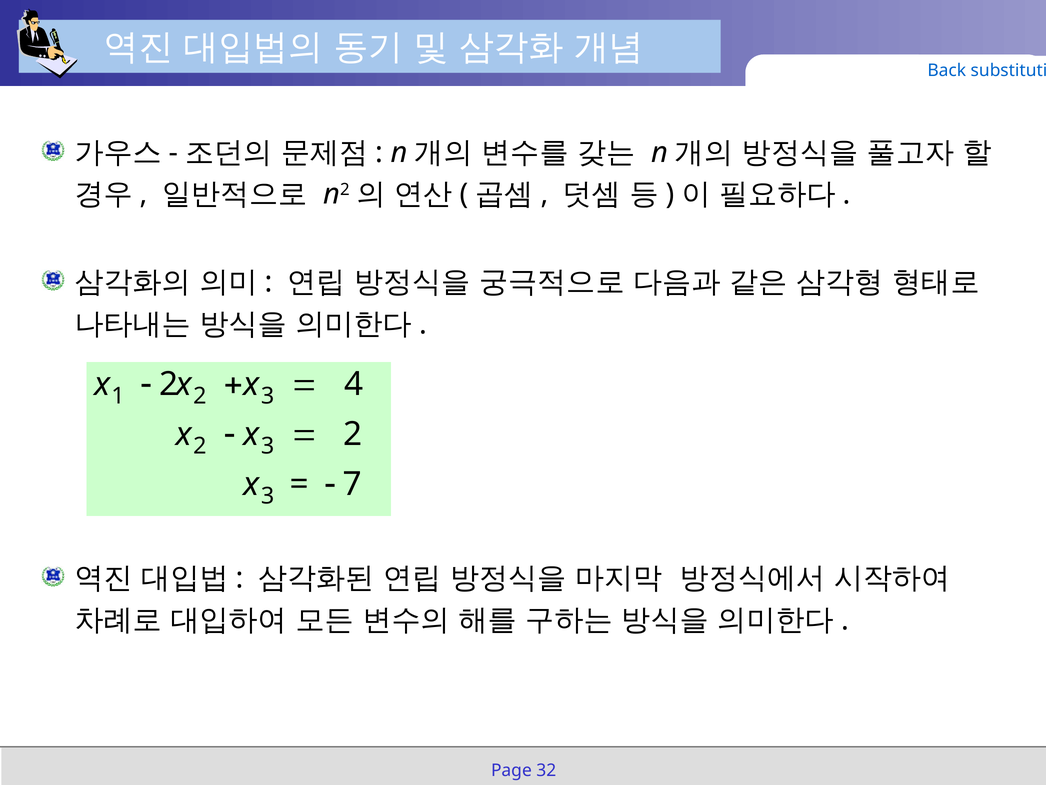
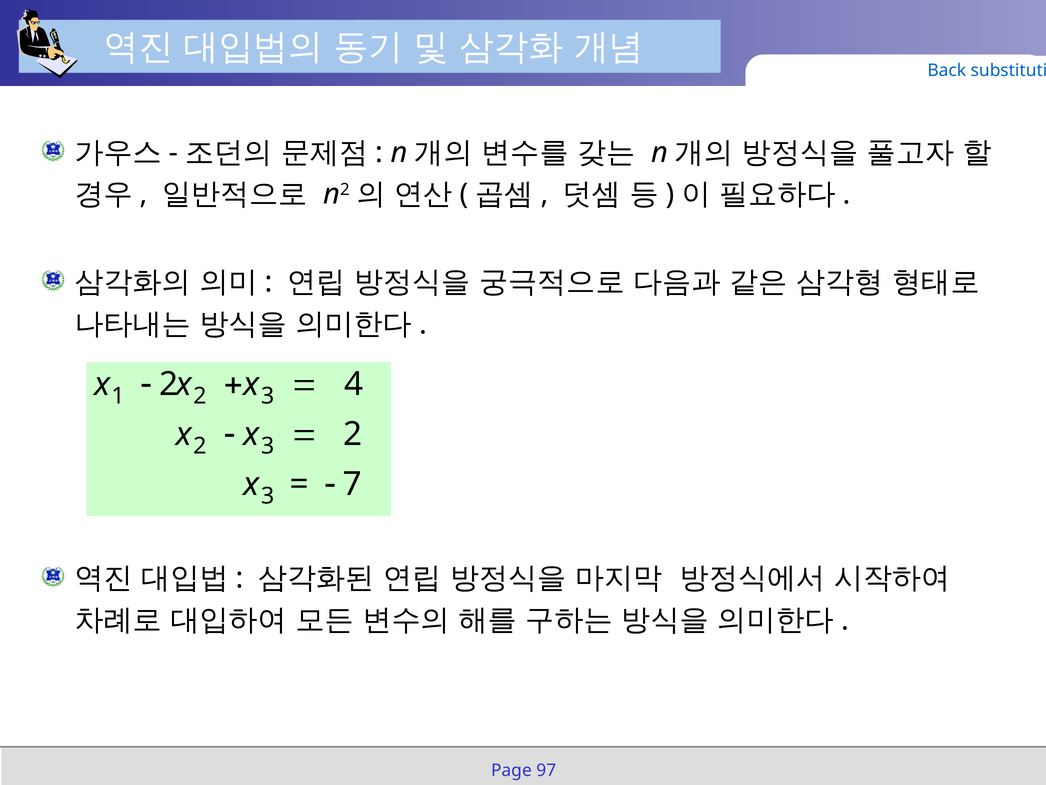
32: 32 -> 97 (546, 770)
